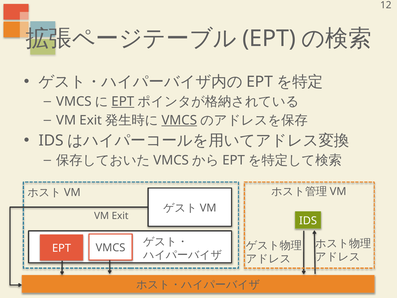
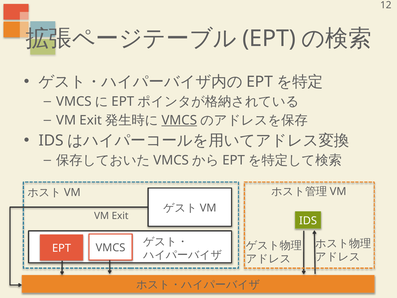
EPT underline: present -> none (123, 102)
